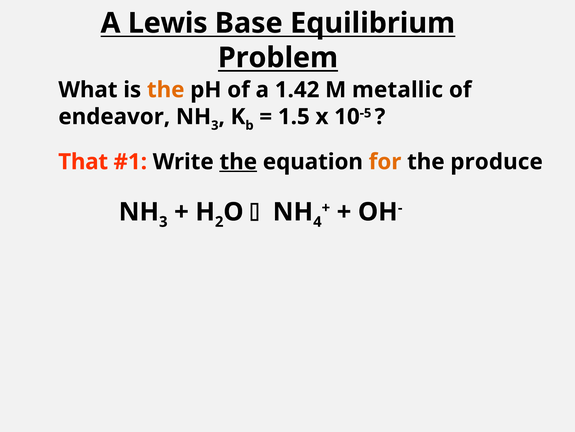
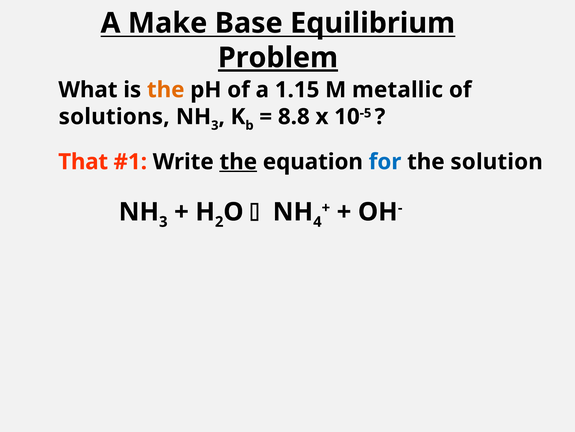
Lewis: Lewis -> Make (168, 23)
Problem underline: none -> present (278, 58)
1.42: 1.42 -> 1.15 (297, 90)
endeavor: endeavor -> solutions (114, 117)
1.5: 1.5 -> 8.8 (294, 117)
for colour: orange -> blue (385, 162)
produce: produce -> solution (497, 162)
